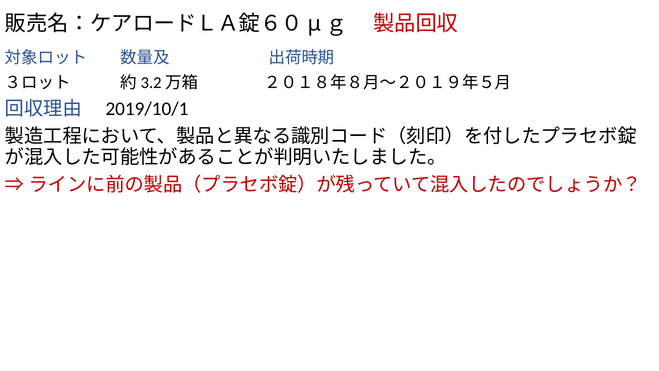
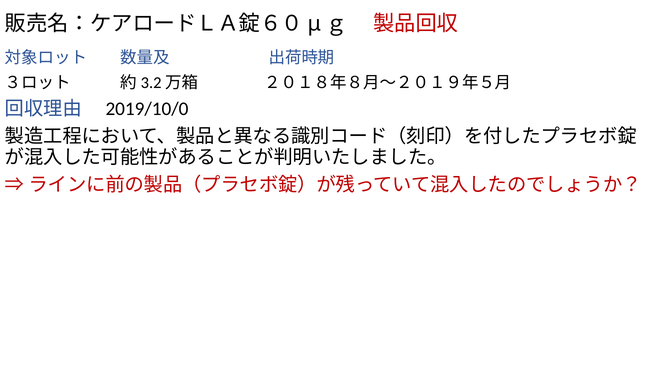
2019/10/1: 2019/10/1 -> 2019/10/0 (147, 109)
